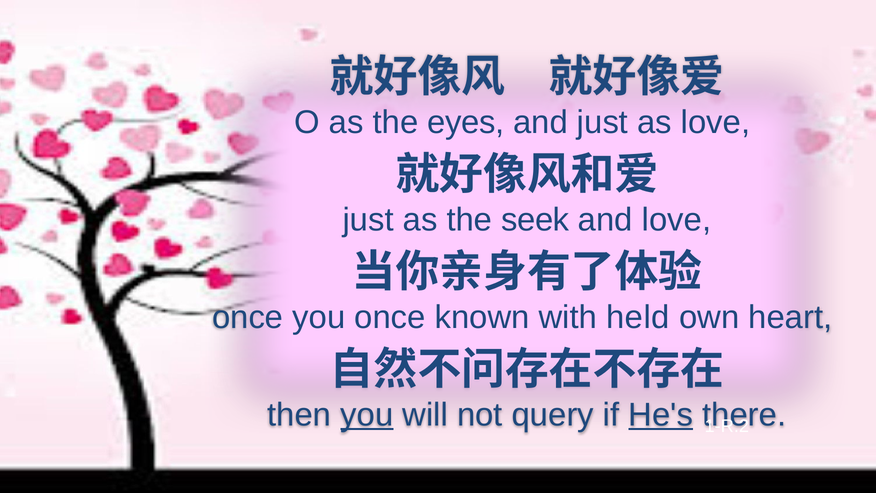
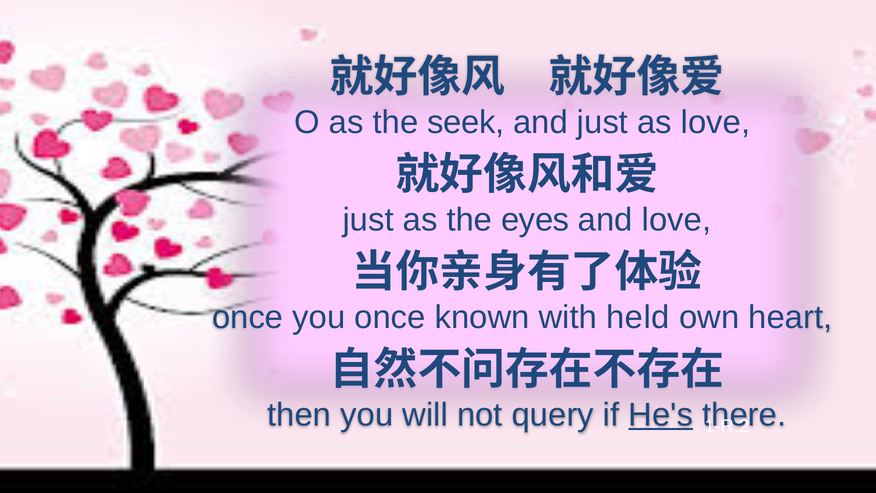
eyes: eyes -> seek (466, 122)
seek: seek -> eyes (535, 220)
you underline: present -> none (367, 415)
